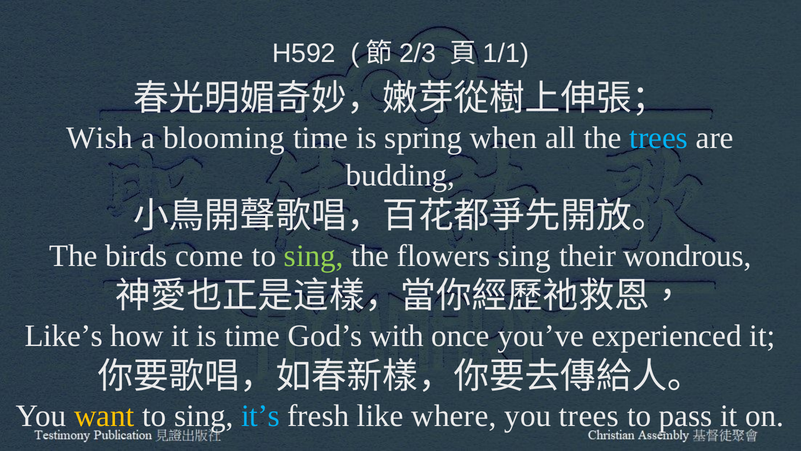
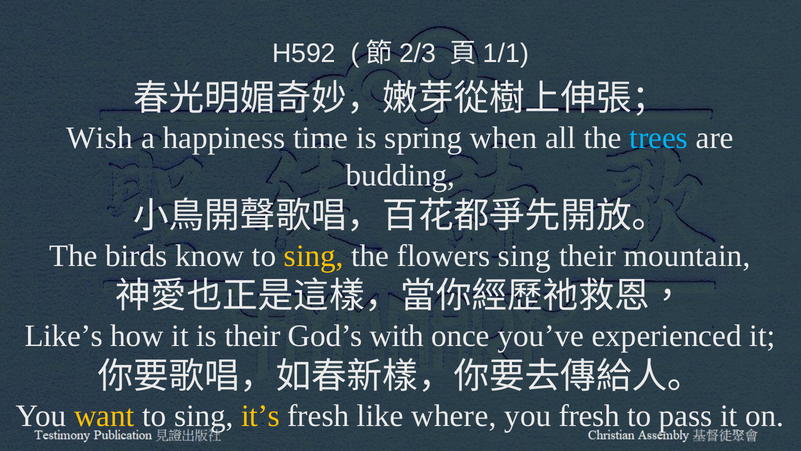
blooming: blooming -> happiness (224, 138)
come: come -> know (210, 256)
sing colour: light green -> yellow (314, 256)
wondrous: wondrous -> mountain (687, 256)
is time: time -> their (253, 336)
it’s colour: light blue -> yellow (260, 416)
you trees: trees -> fresh (589, 416)
